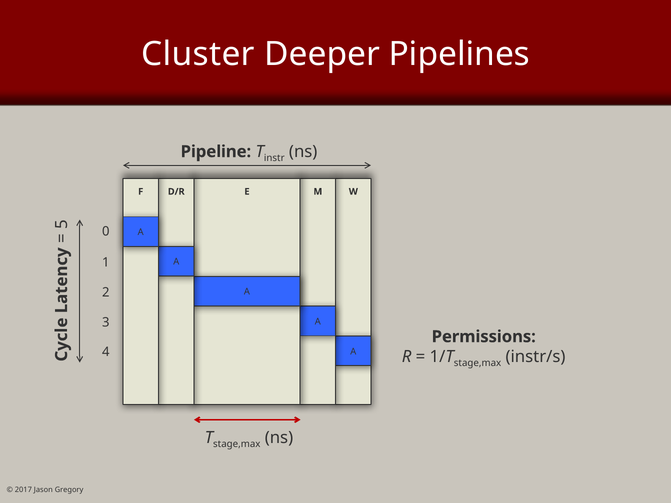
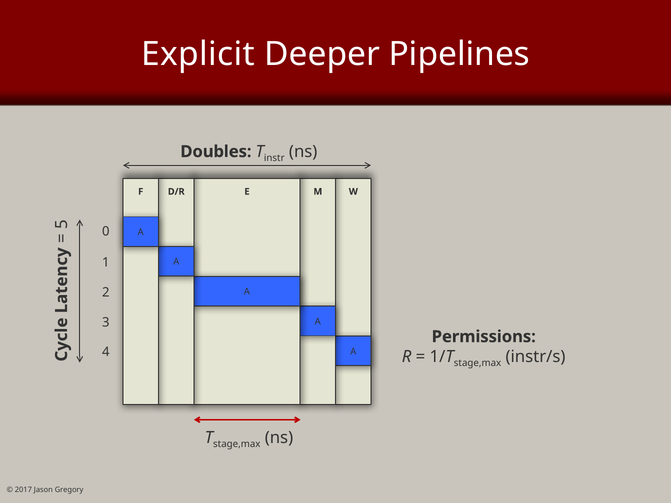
Cluster: Cluster -> Explicit (198, 54)
Pipeline: Pipeline -> Doubles (216, 152)
